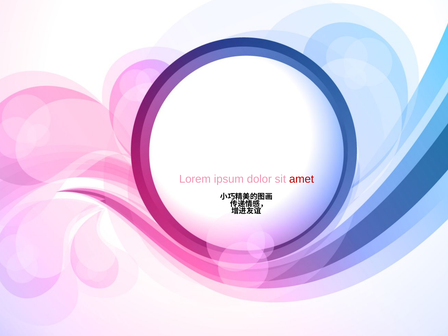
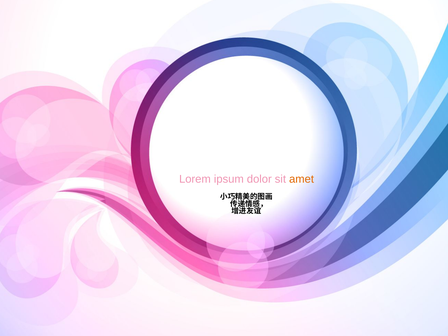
amet colour: red -> orange (302, 179)
